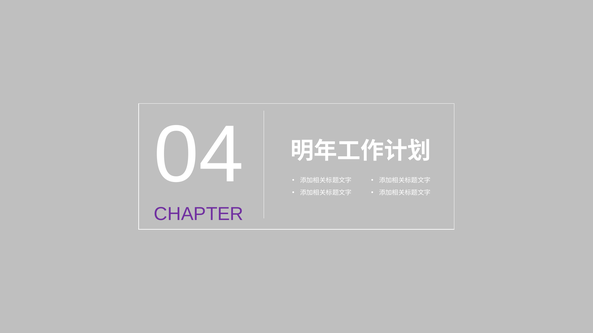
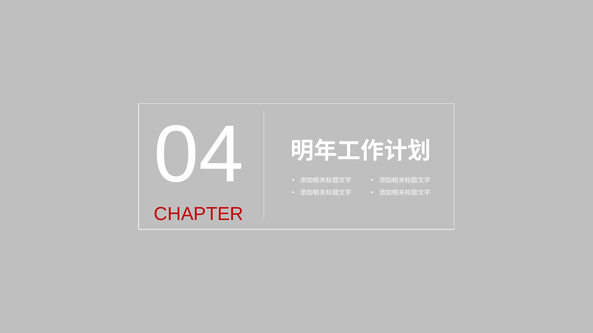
CHAPTER colour: purple -> red (199, 214)
